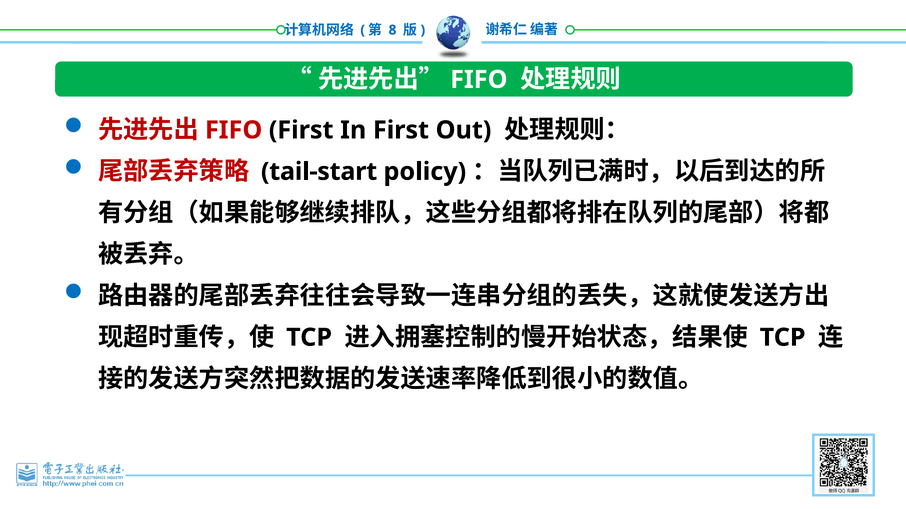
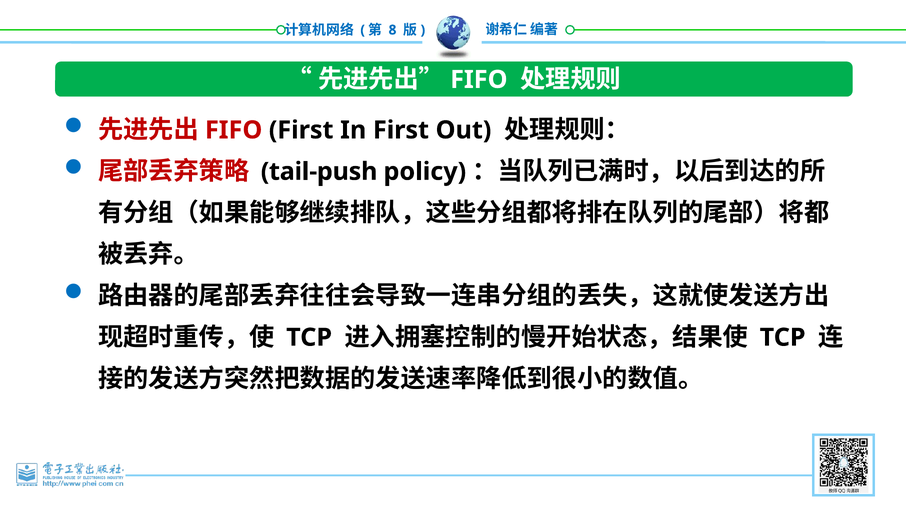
tail-start: tail-start -> tail-push (319, 172)
